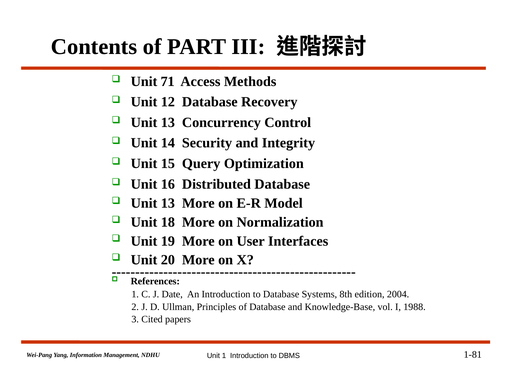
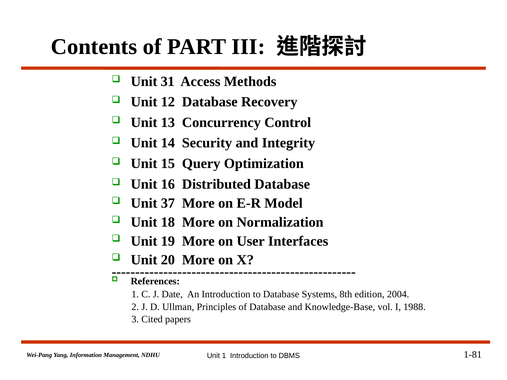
71: 71 -> 31 (168, 82)
13: 13 -> 37 (168, 203)
